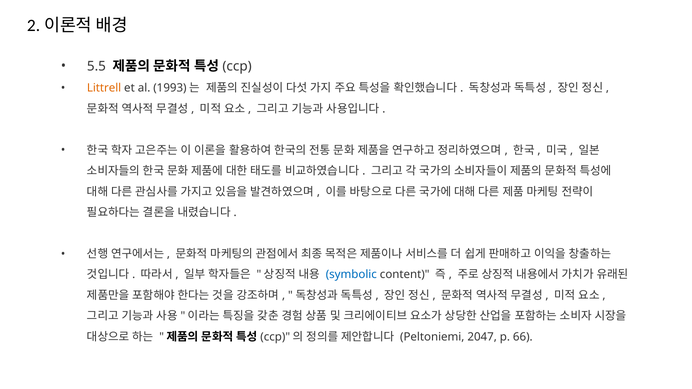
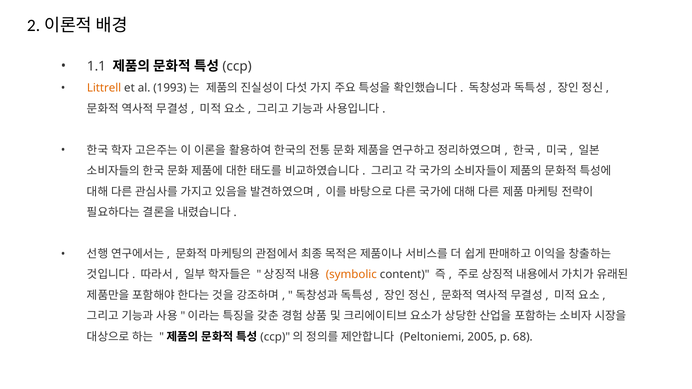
5.5: 5.5 -> 1.1 (96, 66)
symbolic colour: blue -> orange (351, 275)
2047: 2047 -> 2005 (482, 337)
66: 66 -> 68 (523, 337)
